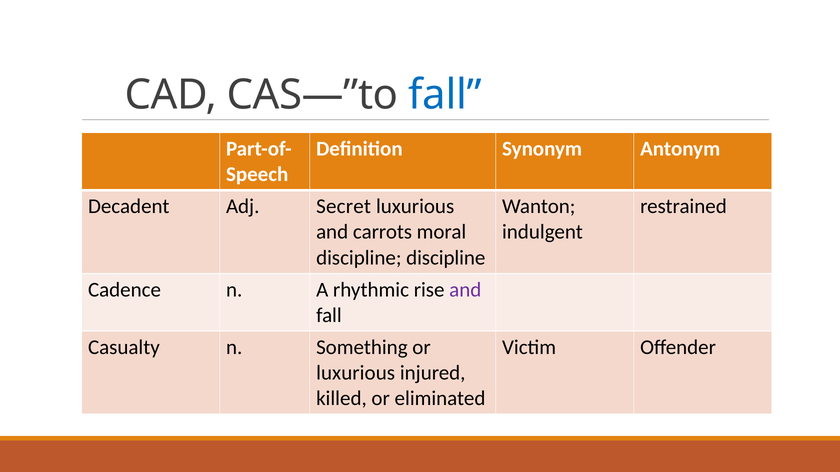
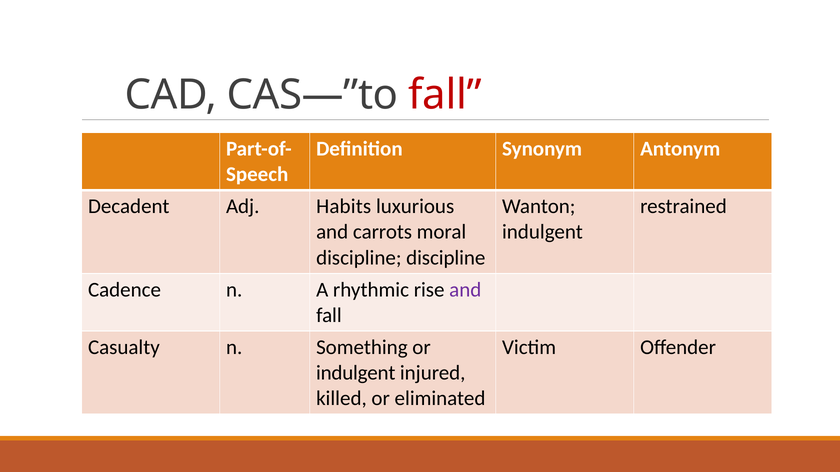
fall colour: blue -> red (445, 95)
Secret: Secret -> Habits (344, 207)
luxurious: luxurious -> indulgent (356, 373)
